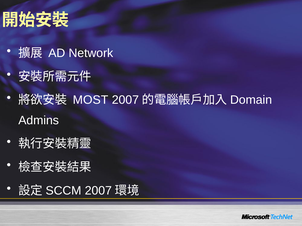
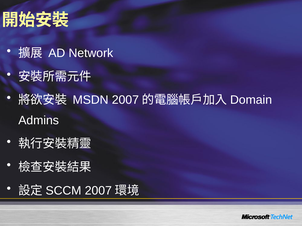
MOST: MOST -> MSDN (91, 100)
